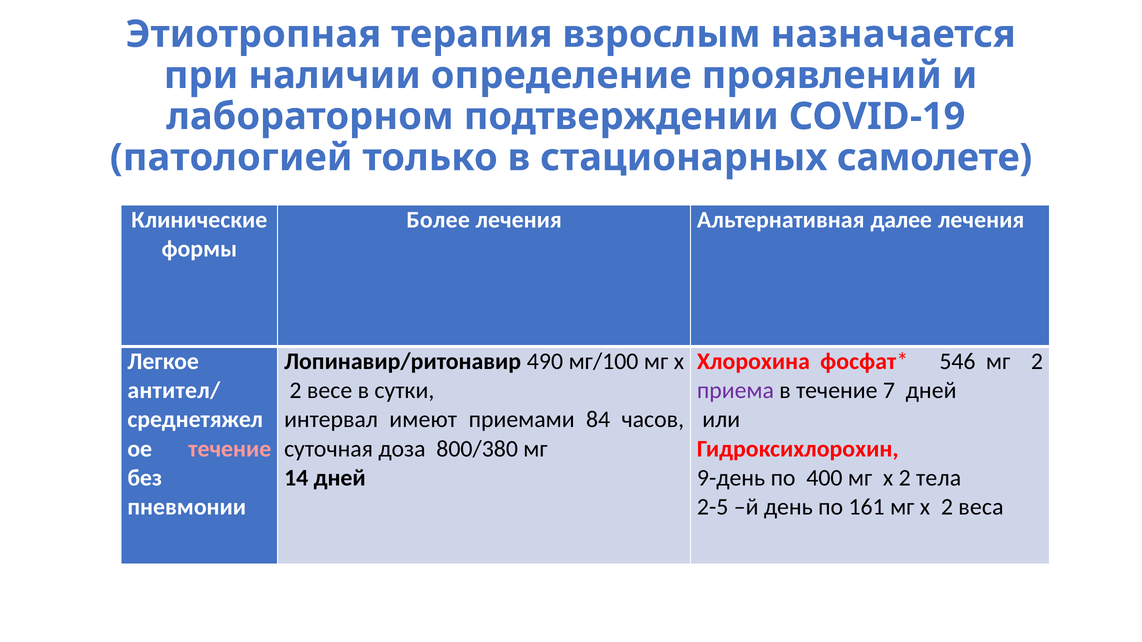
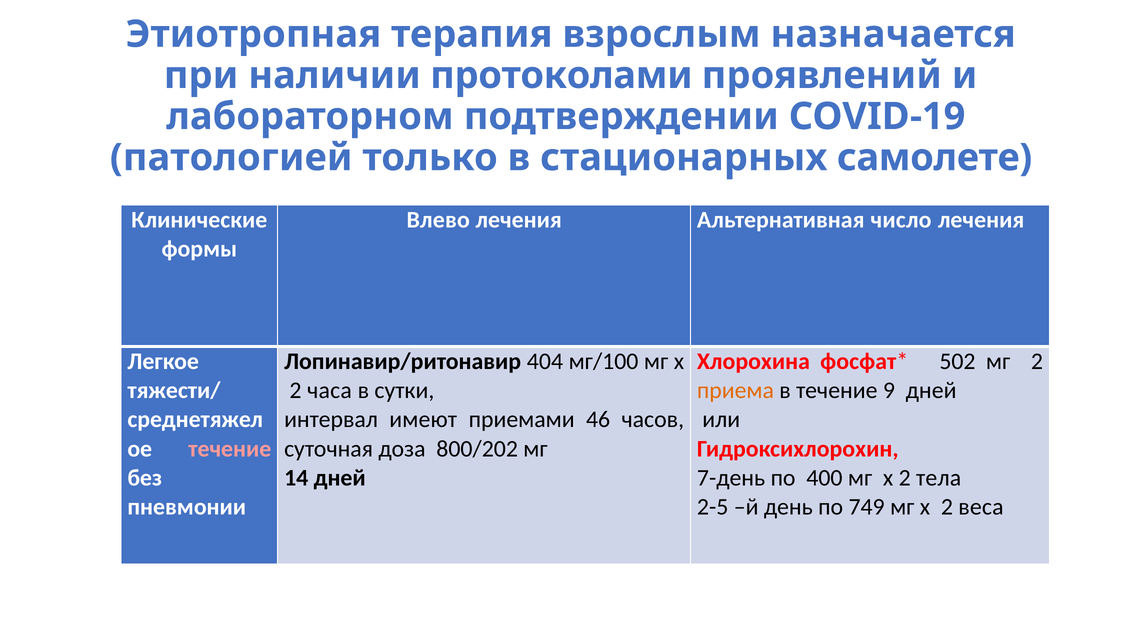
определение: определение -> протоколами (561, 75)
Более: Более -> Влево (438, 220)
далее: далее -> число (901, 220)
490: 490 -> 404 (545, 362)
546: 546 -> 502 (957, 362)
антител/: антител/ -> тяжести/ (174, 391)
весе: весе -> часа (330, 391)
приема colour: purple -> orange (735, 391)
7: 7 -> 9 (889, 391)
84: 84 -> 46 (598, 420)
800/380: 800/380 -> 800/202 (477, 449)
9-день: 9-день -> 7-день (731, 478)
161: 161 -> 749 (867, 507)
